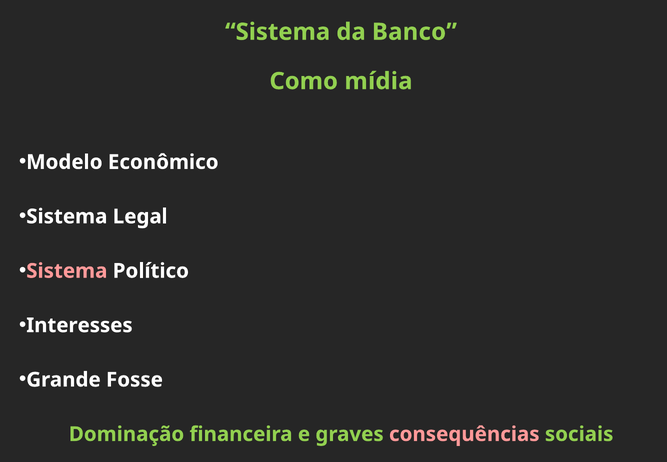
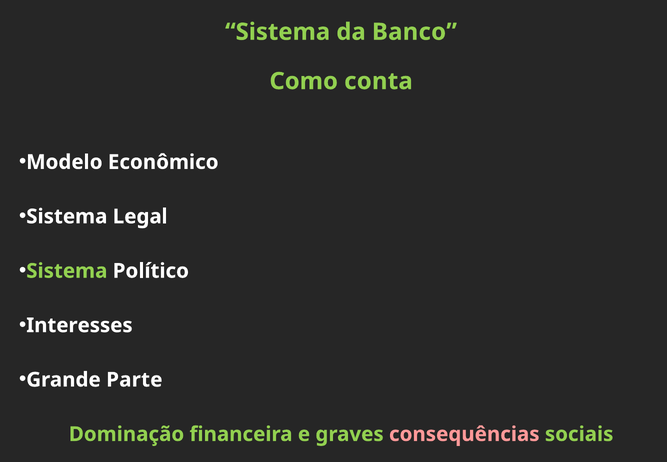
mídia: mídia -> conta (378, 81)
Sistema colour: pink -> light green (67, 271)
Fosse: Fosse -> Parte (134, 380)
